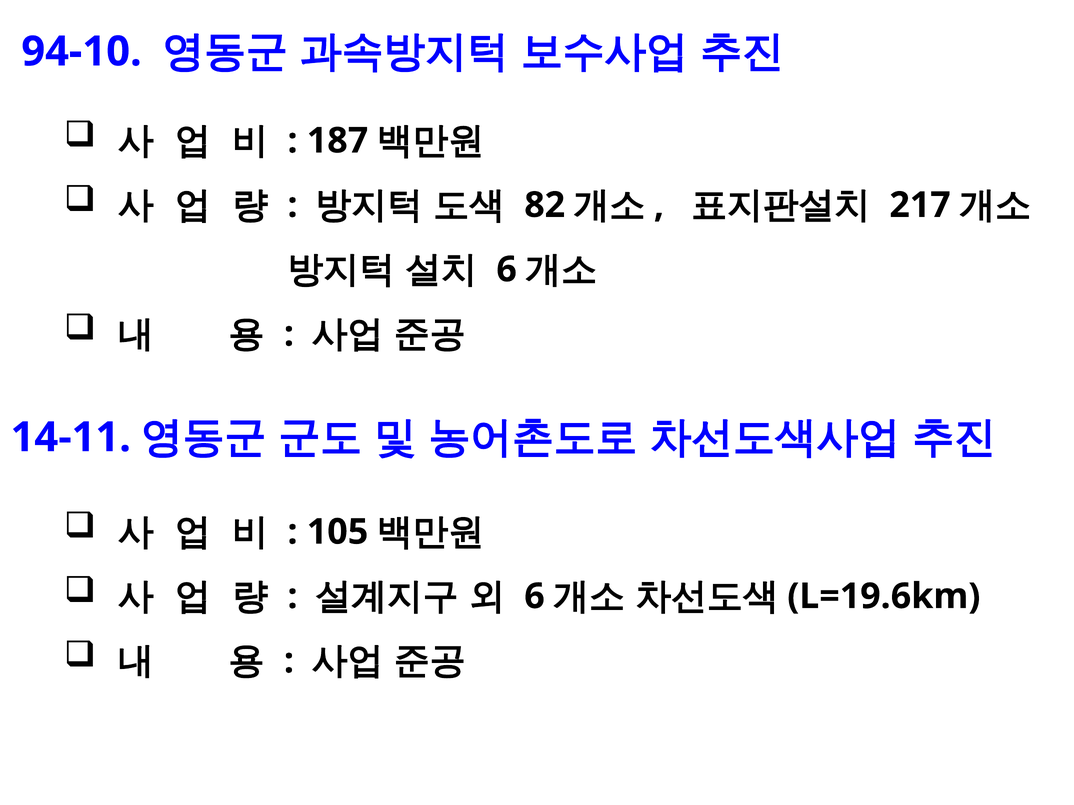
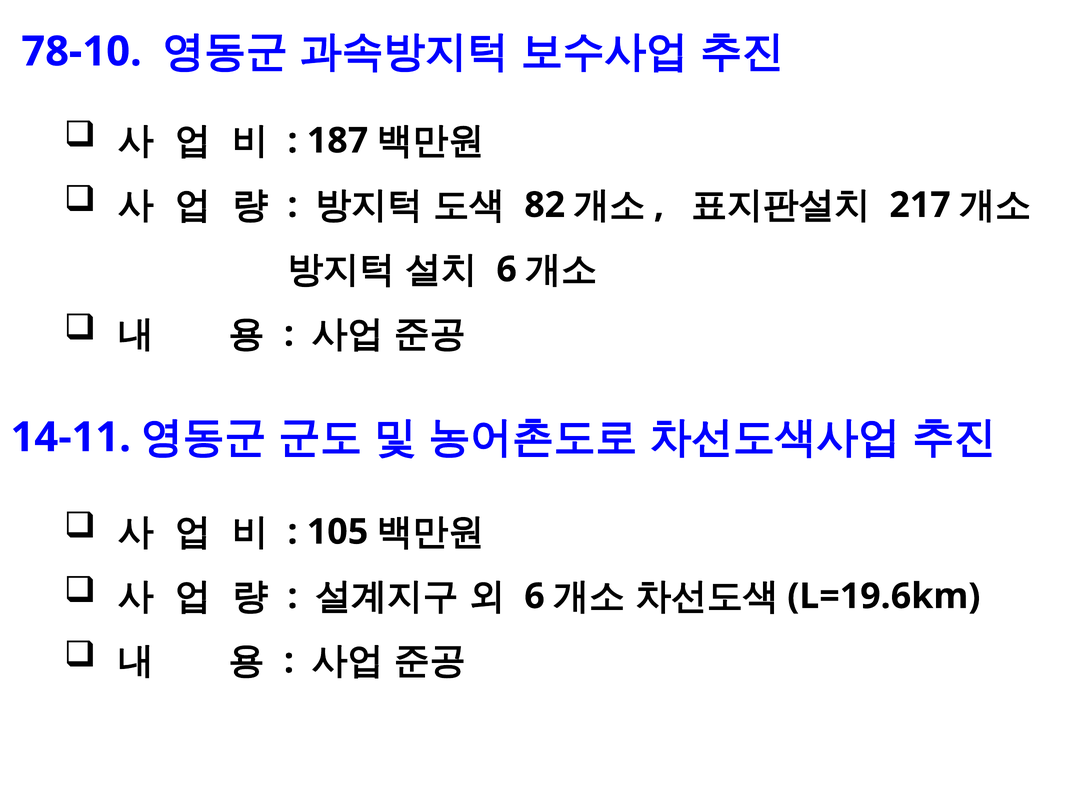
94-10: 94-10 -> 78-10 (82, 52)
